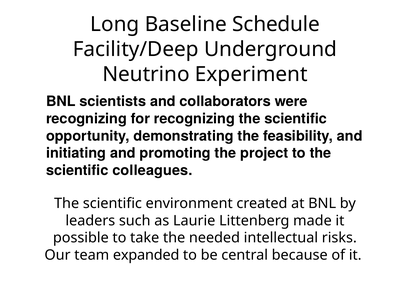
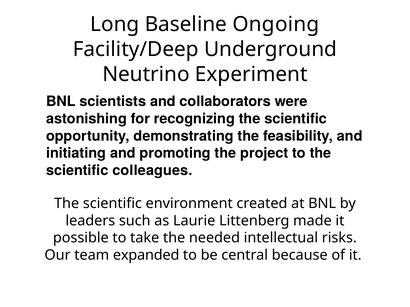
Schedule: Schedule -> Ongoing (276, 25)
recognizing: recognizing -> astonishing (86, 119)
